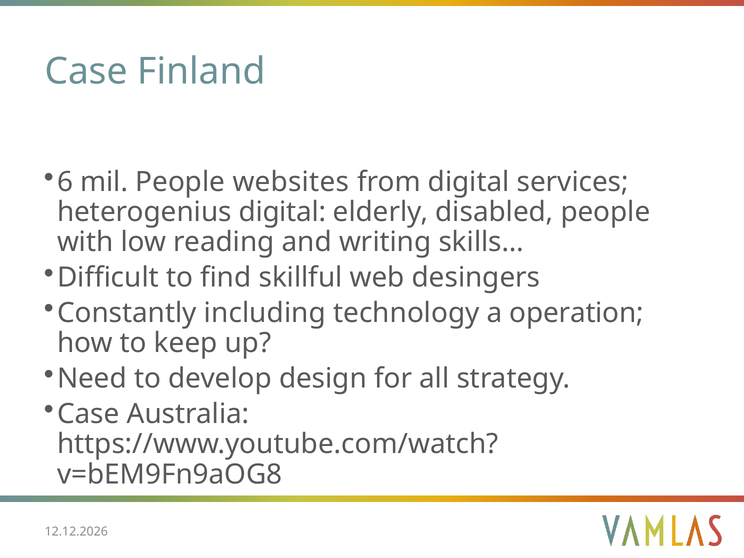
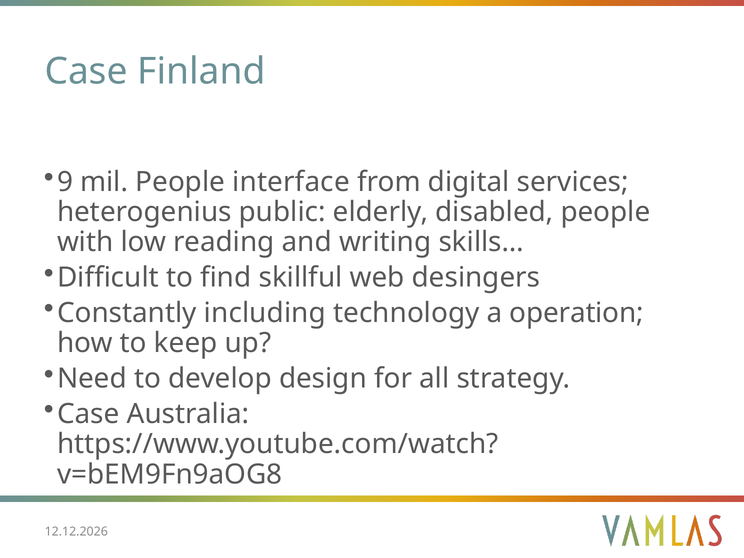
6: 6 -> 9 (65, 182)
websites: websites -> interface (291, 182)
heterogenius digital: digital -> public (282, 212)
